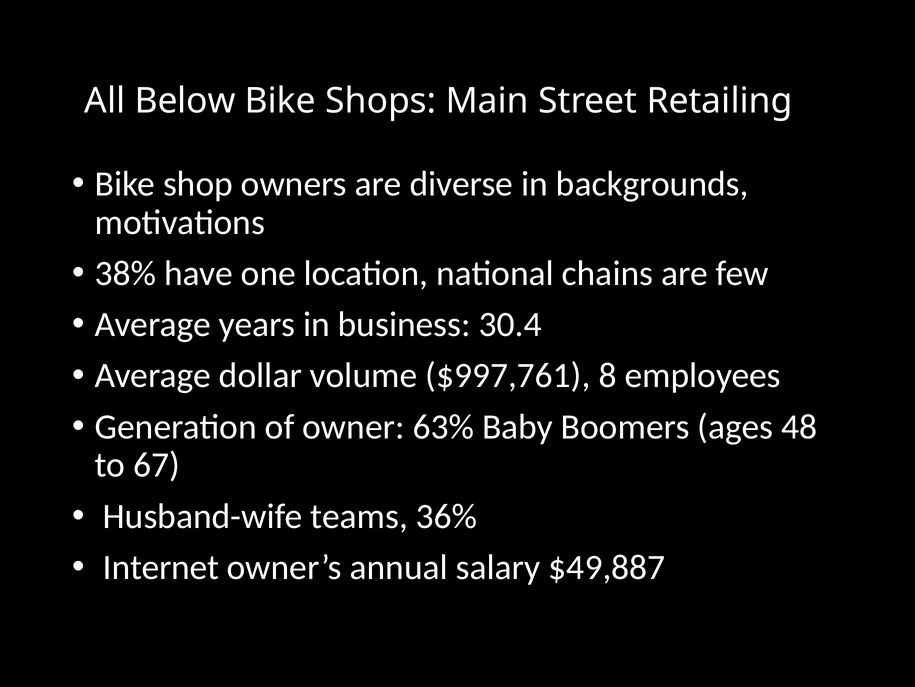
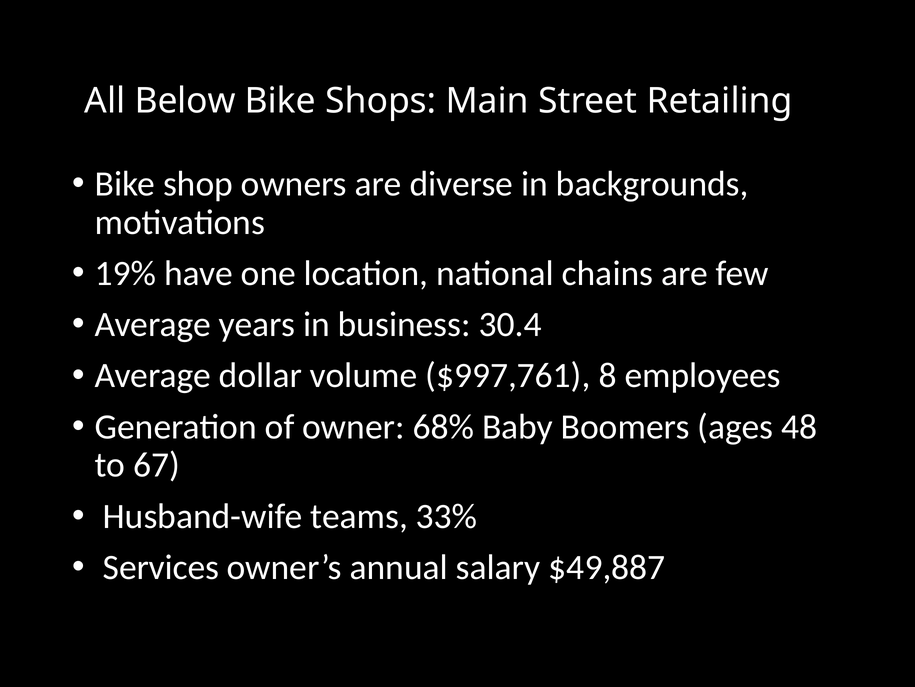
38%: 38% -> 19% (126, 273)
63%: 63% -> 68% (443, 426)
36%: 36% -> 33% (447, 516)
Internet: Internet -> Services (161, 567)
